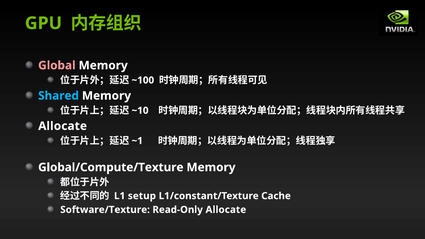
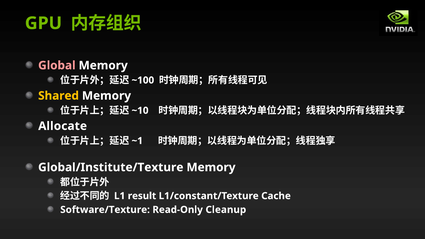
Shared colour: light blue -> yellow (59, 96)
Global/Compute/Texture: Global/Compute/Texture -> Global/Institute/Texture (111, 167)
setup: setup -> result (142, 196)
Read-Only Allocate: Allocate -> Cleanup (226, 210)
